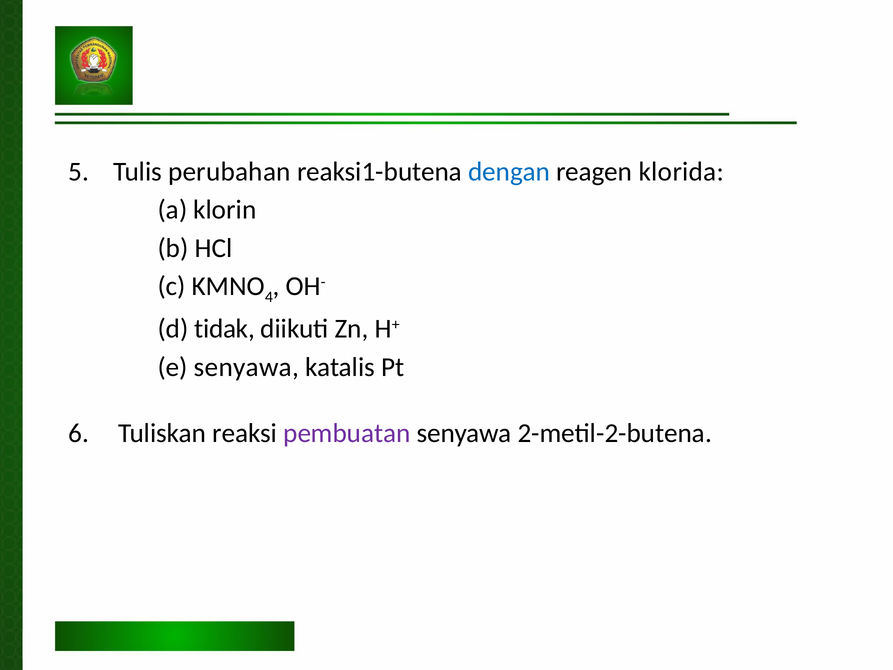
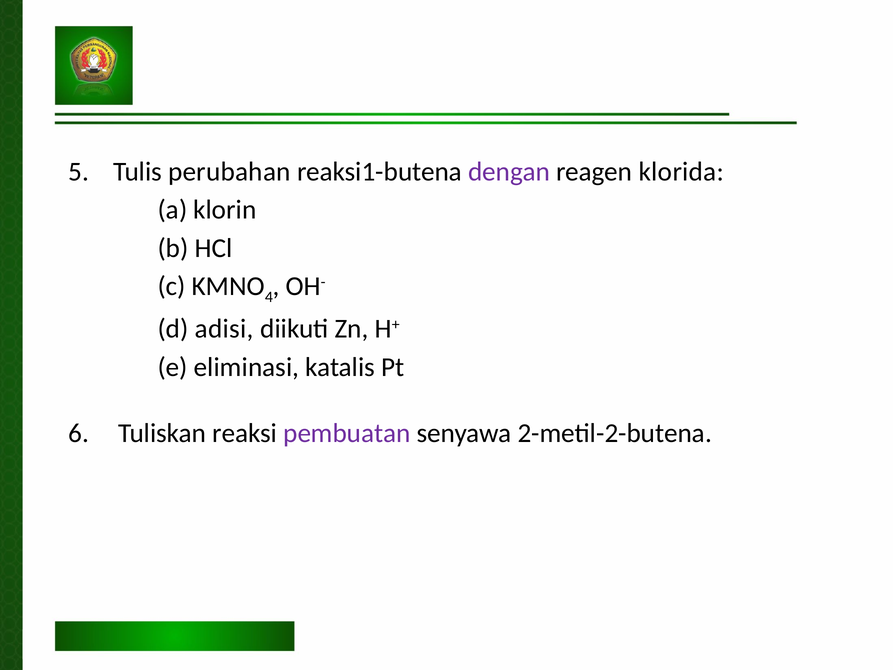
dengan colour: blue -> purple (509, 172)
tidak: tidak -> adisi (224, 329)
e senyawa: senyawa -> eliminasi (247, 367)
